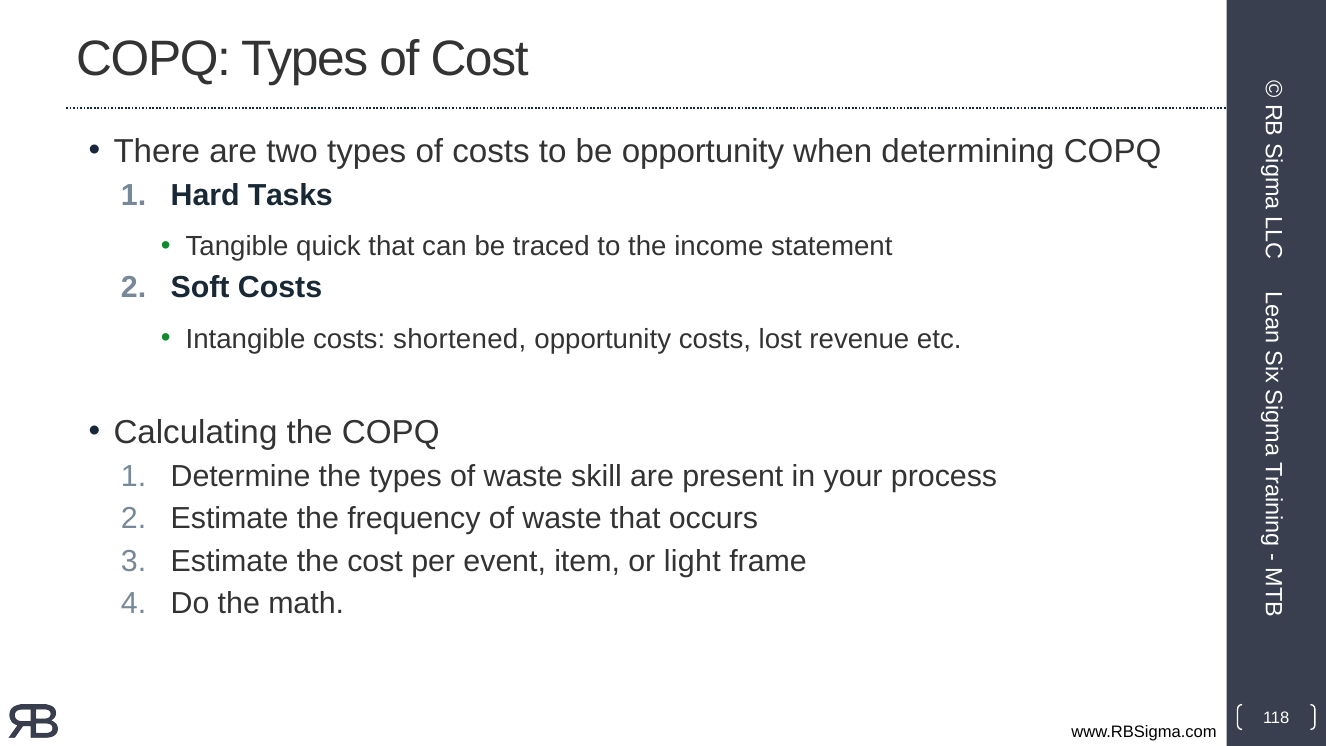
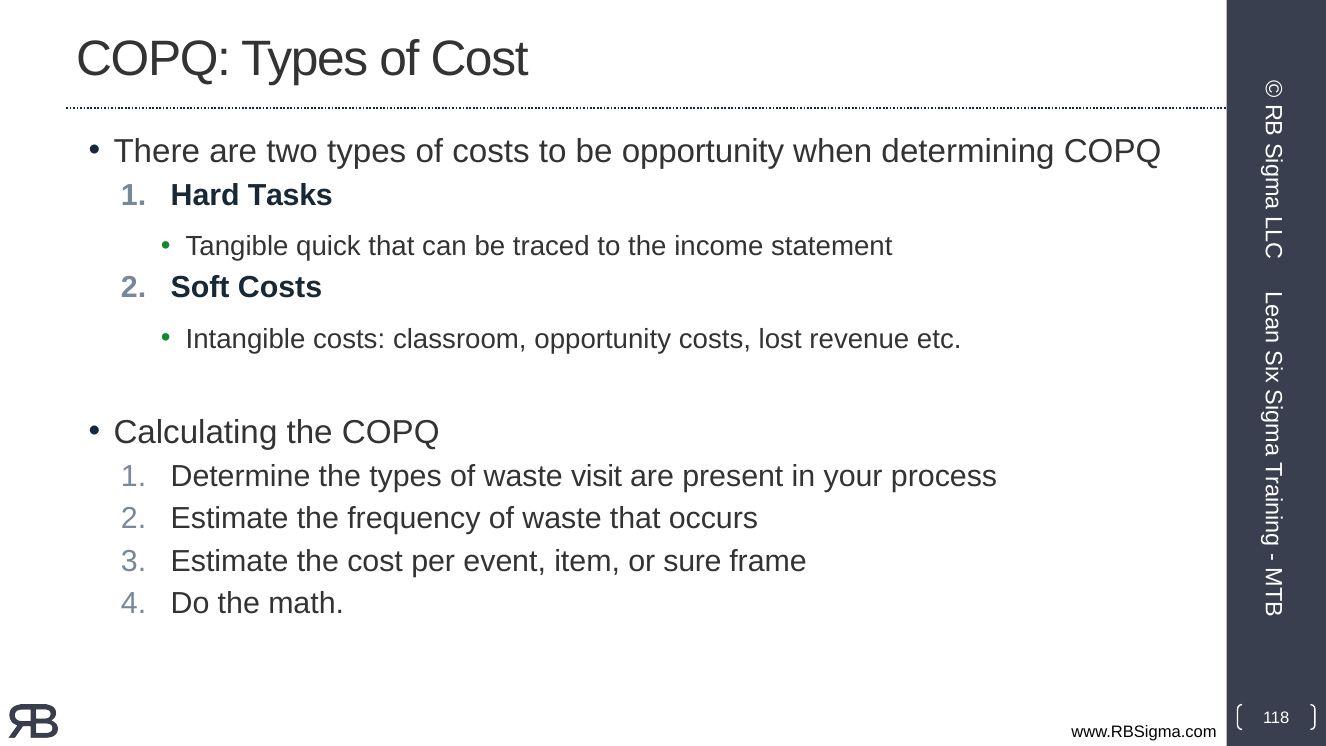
shortened: shortened -> classroom (460, 339)
skill: skill -> visit (597, 476)
light: light -> sure (693, 561)
